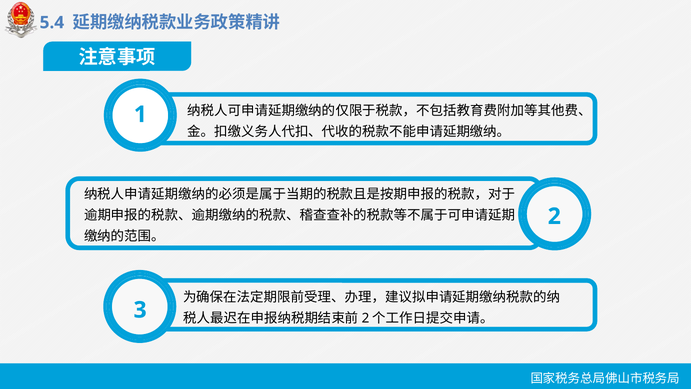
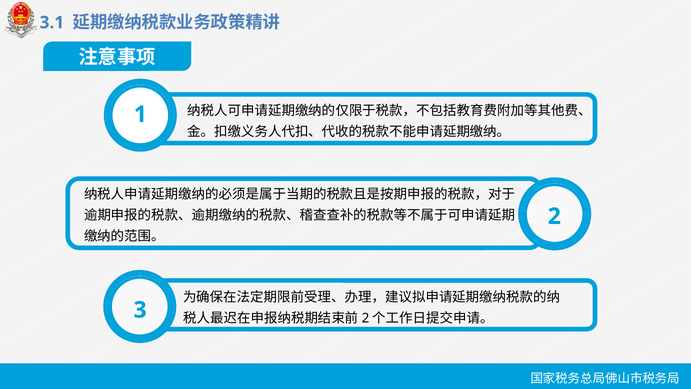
5.4: 5.4 -> 3.1 (52, 23)
